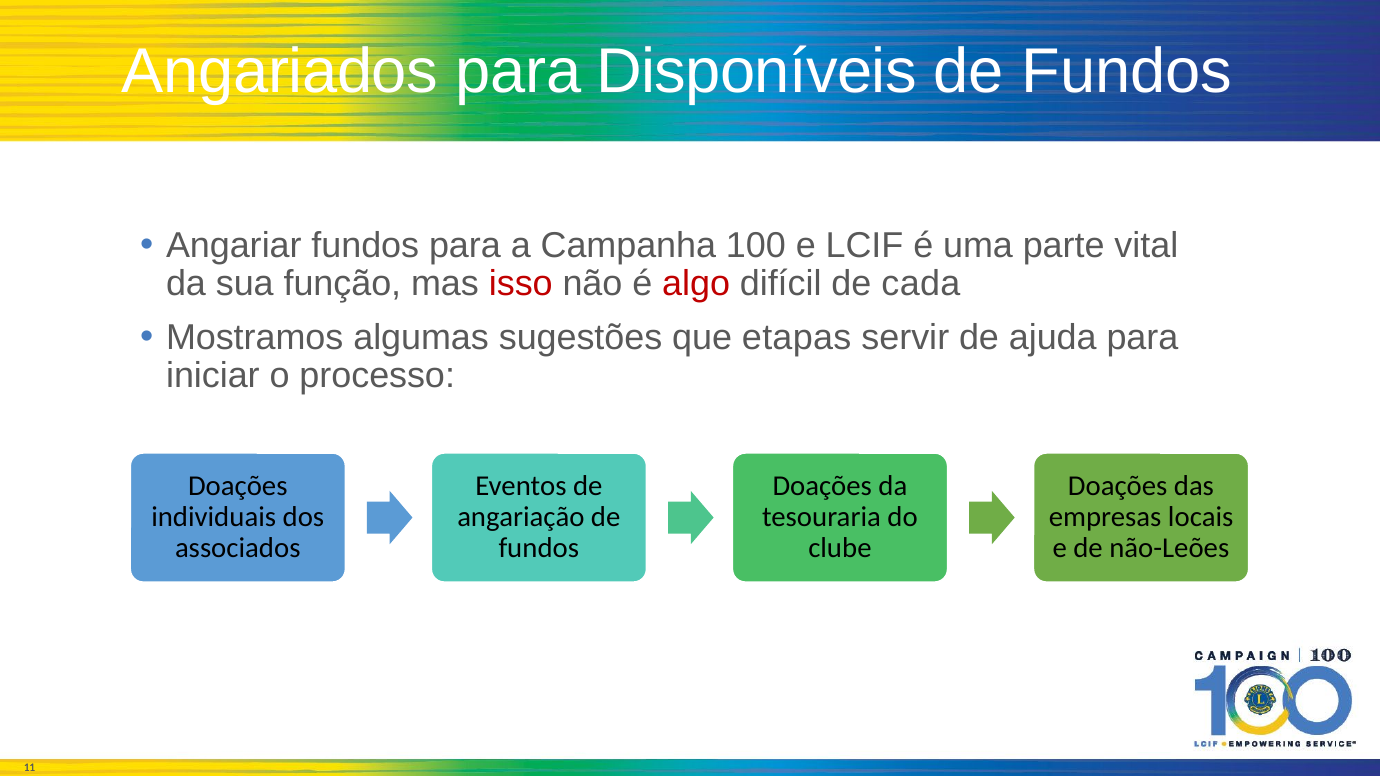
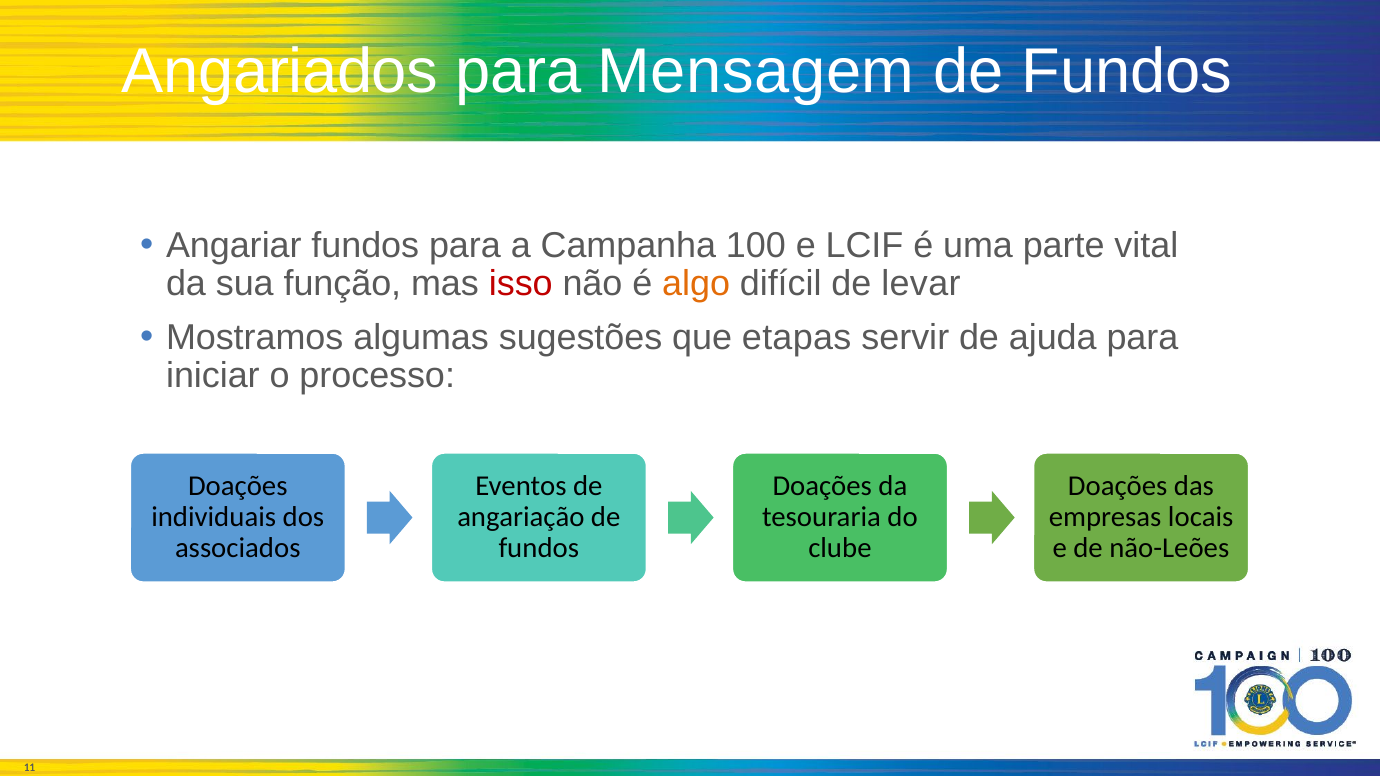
Disponíveis: Disponíveis -> Mensagem (756, 71)
algo colour: red -> orange (696, 284)
cada: cada -> levar (921, 284)
